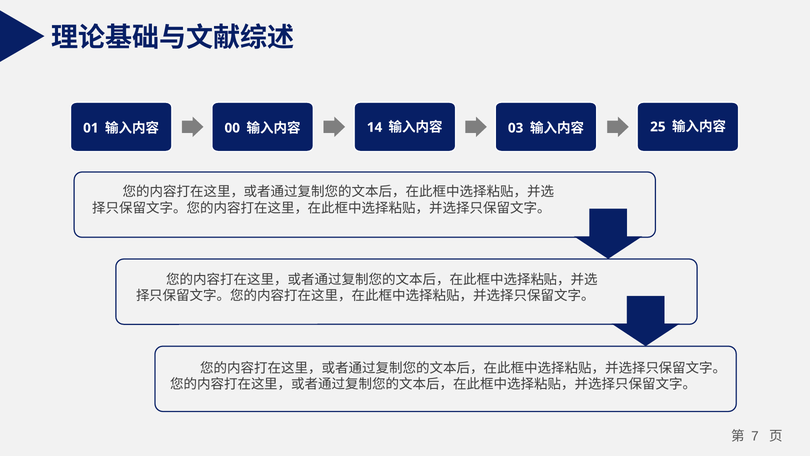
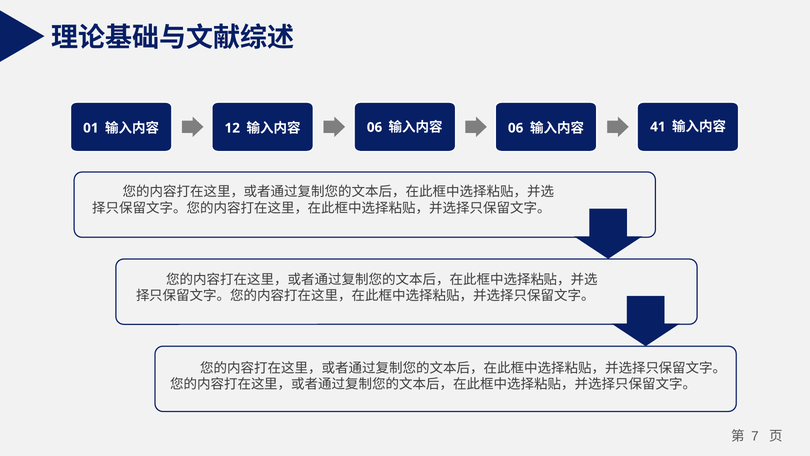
00: 00 -> 12 (232, 128)
14: 14 -> 06 (375, 127)
03: 03 -> 06 (516, 128)
25: 25 -> 41 (658, 127)
